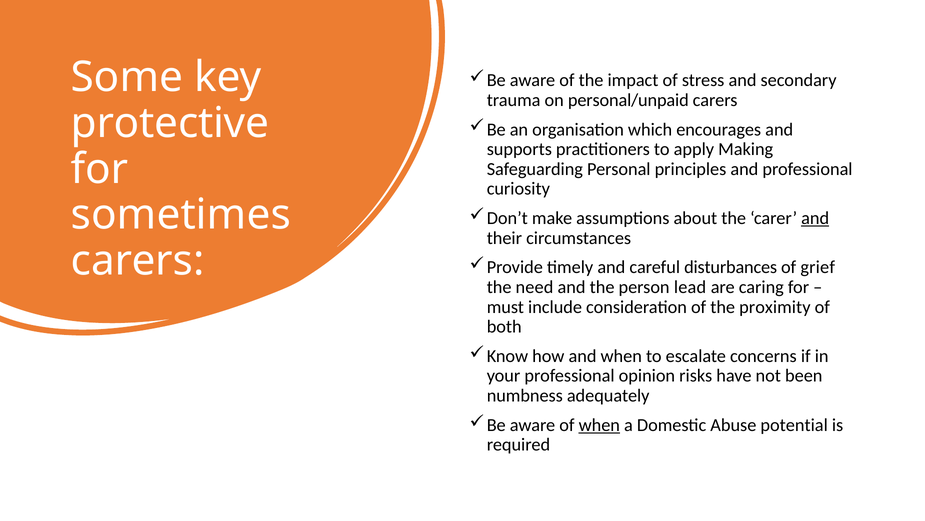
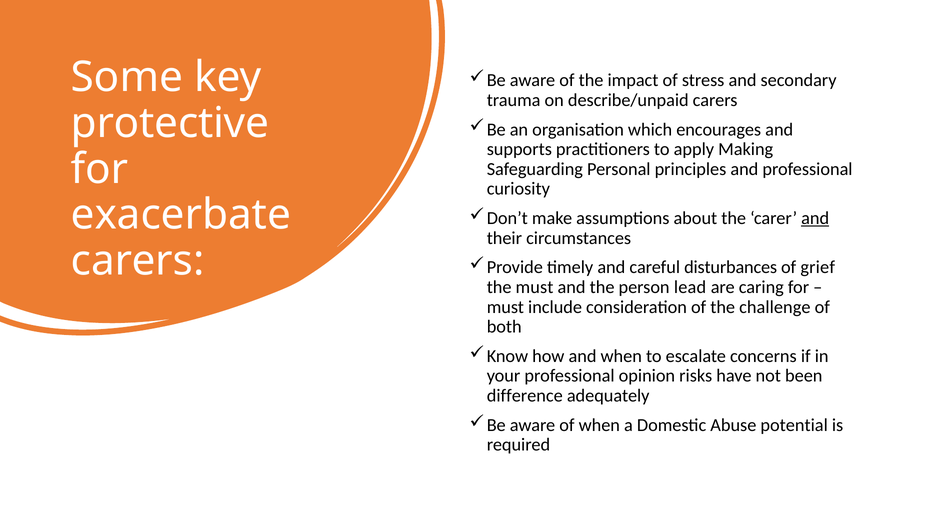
personal/unpaid: personal/unpaid -> describe/unpaid (628, 100)
sometimes: sometimes -> exacerbate (181, 215)
the need: need -> must (535, 287)
proximity: proximity -> challenge (775, 307)
numbness: numbness -> difference (525, 395)
when underline: present -> none (599, 425)
